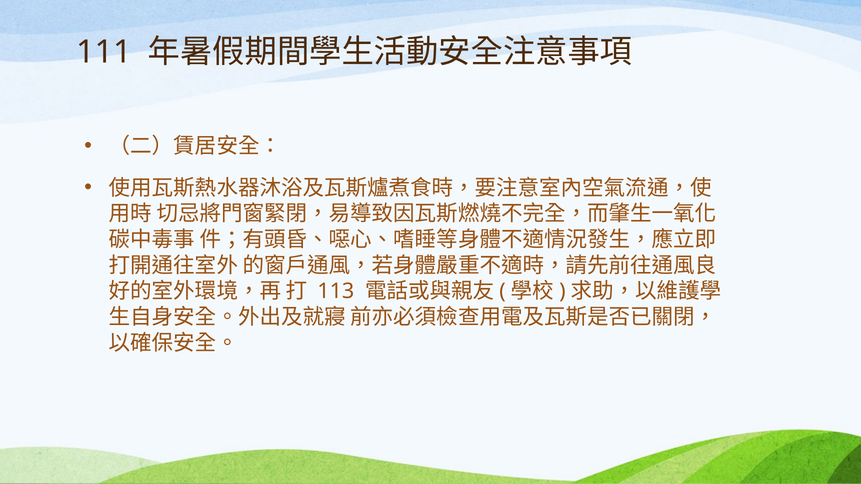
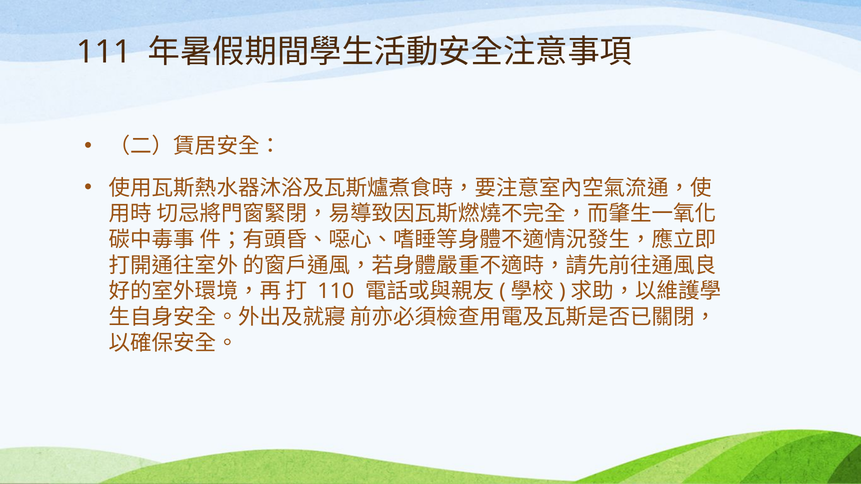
113: 113 -> 110 (336, 292)
